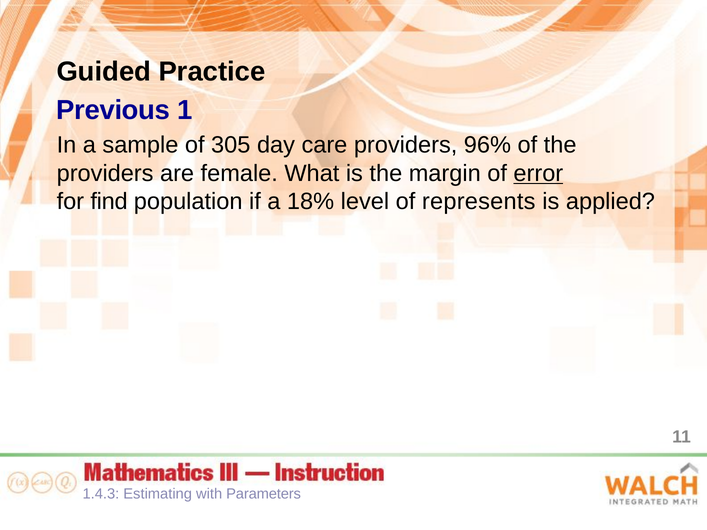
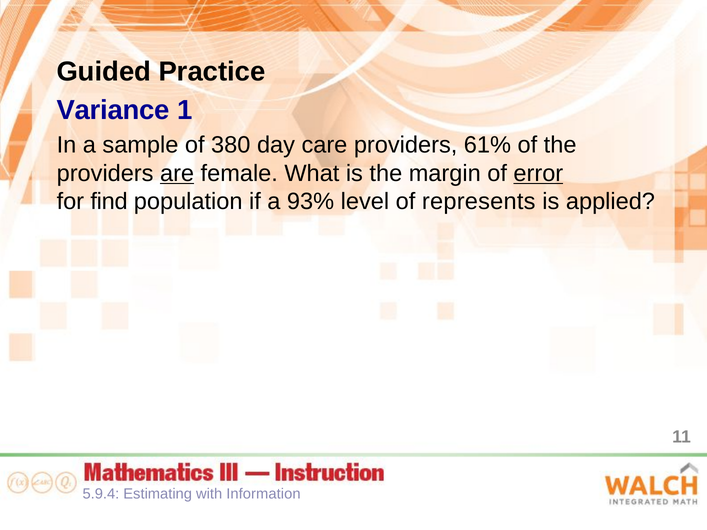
Previous: Previous -> Variance (113, 110)
305: 305 -> 380 (231, 145)
96%: 96% -> 61% (487, 145)
are underline: none -> present (177, 173)
18%: 18% -> 93% (311, 202)
1.4.3: 1.4.3 -> 5.9.4 (101, 494)
Parameters: Parameters -> Information (263, 494)
